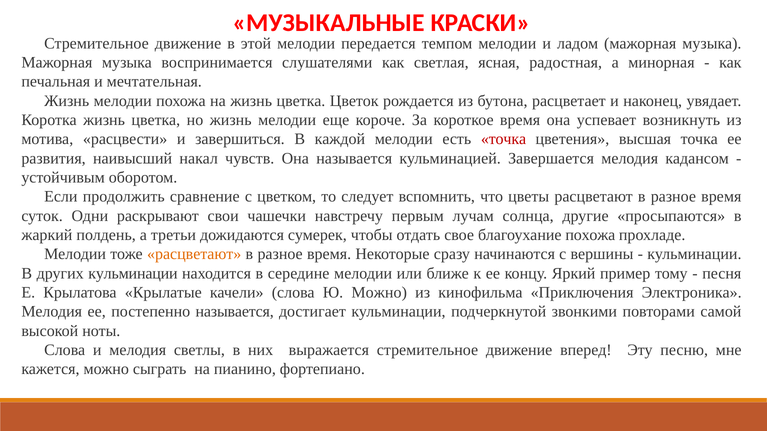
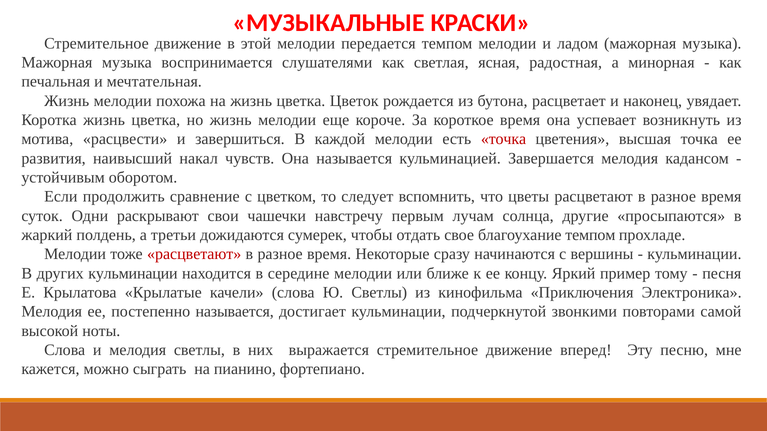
благоухание похожа: похожа -> темпом (590, 235)
расцветают colour: orange -> red (194, 254)
Ю Можно: Можно -> Светлы (379, 293)
